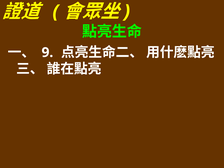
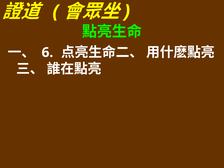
9: 9 -> 6 (47, 52)
